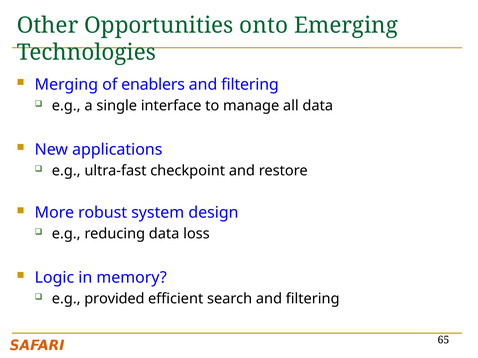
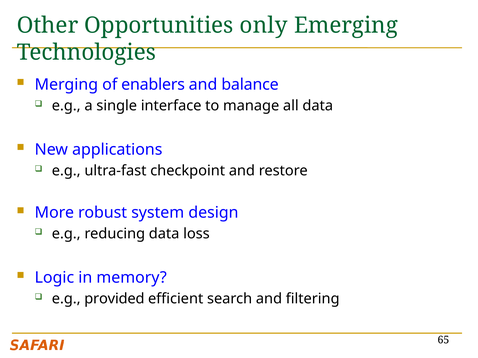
onto: onto -> only (264, 25)
filtering: filtering -> balance (250, 85)
